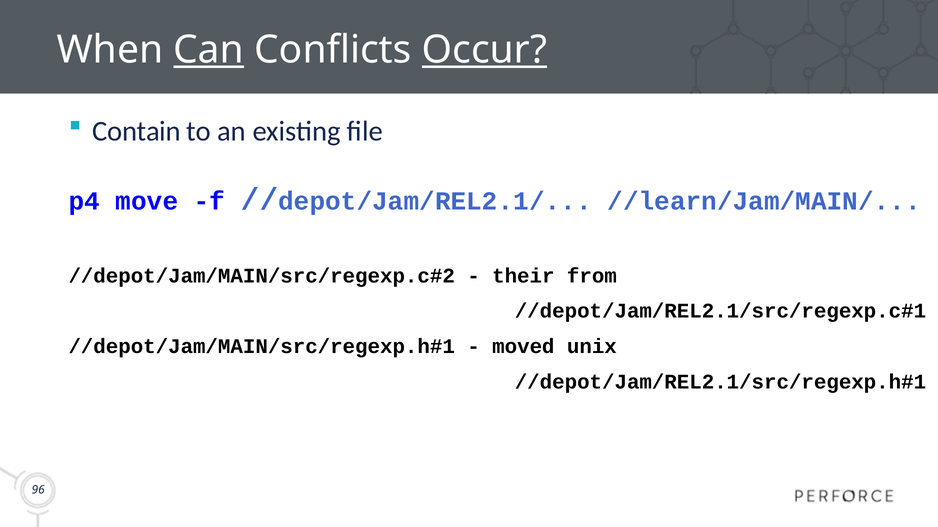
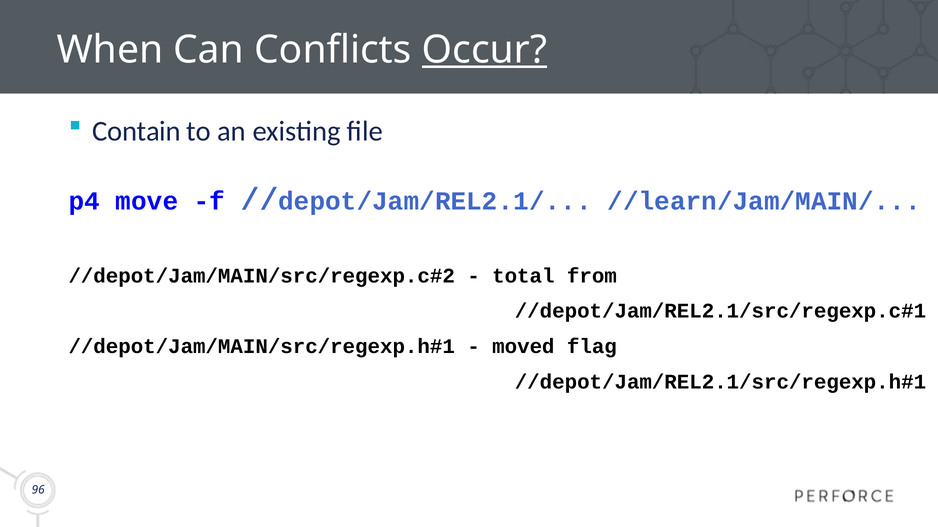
Can underline: present -> none (209, 50)
their: their -> total (523, 276)
unix: unix -> flag (592, 347)
